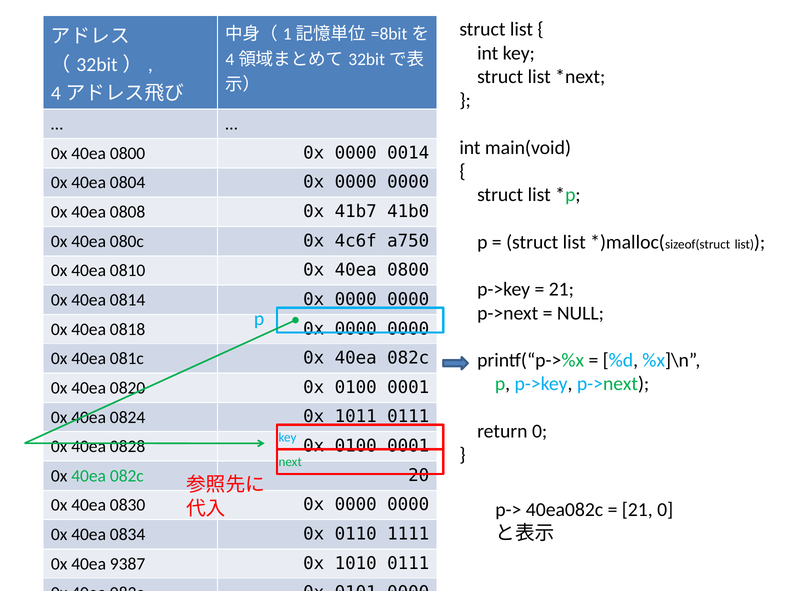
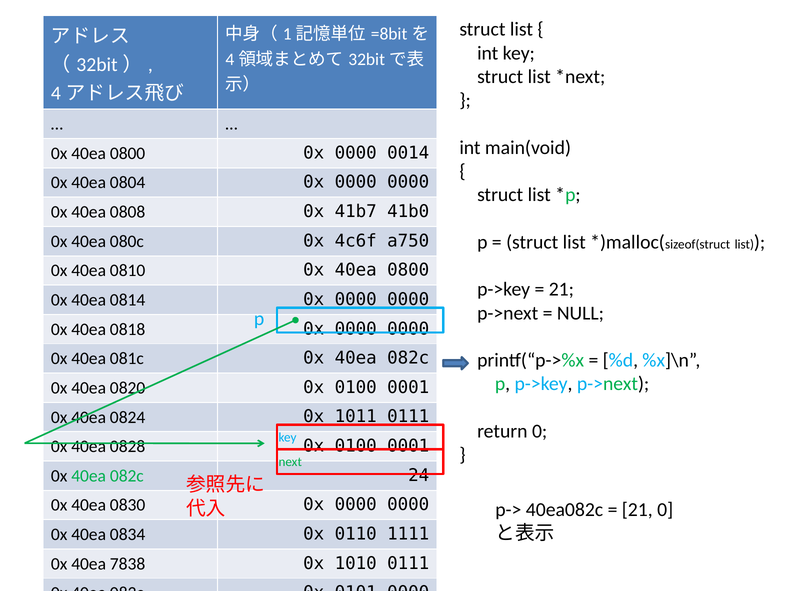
20: 20 -> 24 (419, 475)
9387: 9387 -> 7838 (128, 564)
